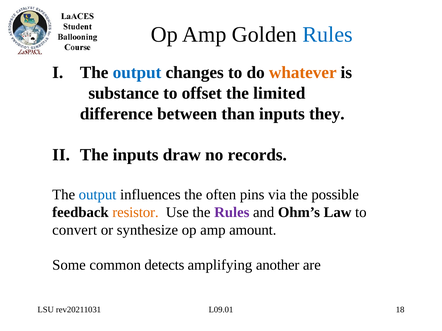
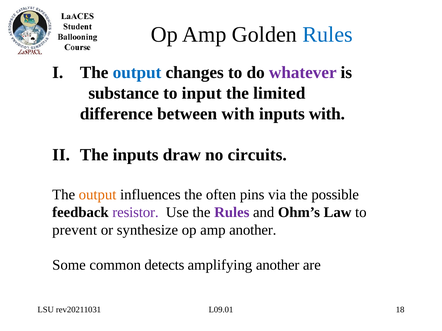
whatever colour: orange -> purple (303, 73)
offset: offset -> input (202, 93)
between than: than -> with (238, 114)
inputs they: they -> with (327, 114)
records: records -> circuits (257, 155)
output colour: blue -> orange (98, 195)
resistor colour: orange -> purple (135, 212)
convert: convert -> prevent (75, 230)
amp amount: amount -> another (253, 230)
